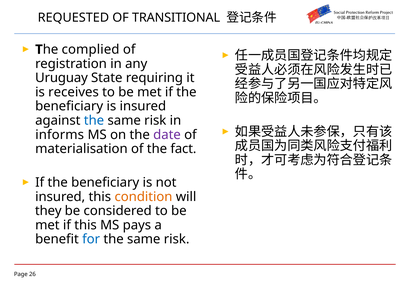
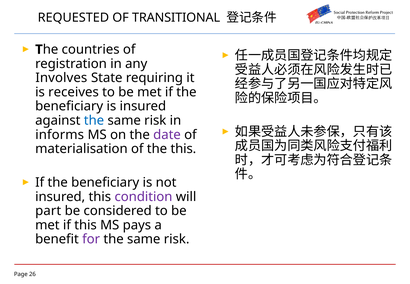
complied: complied -> countries (91, 50)
Uruguay: Uruguay -> Involves (61, 78)
the fact: fact -> this (183, 149)
condition colour: orange -> purple (143, 197)
they: they -> part (48, 211)
for colour: blue -> purple (91, 239)
